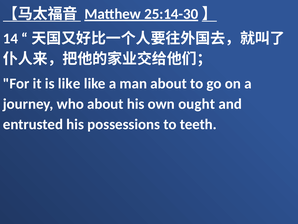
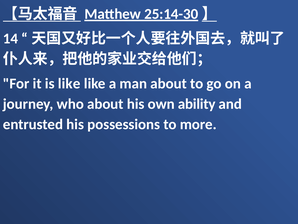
ought: ought -> ability (197, 104)
teeth: teeth -> more (198, 124)
